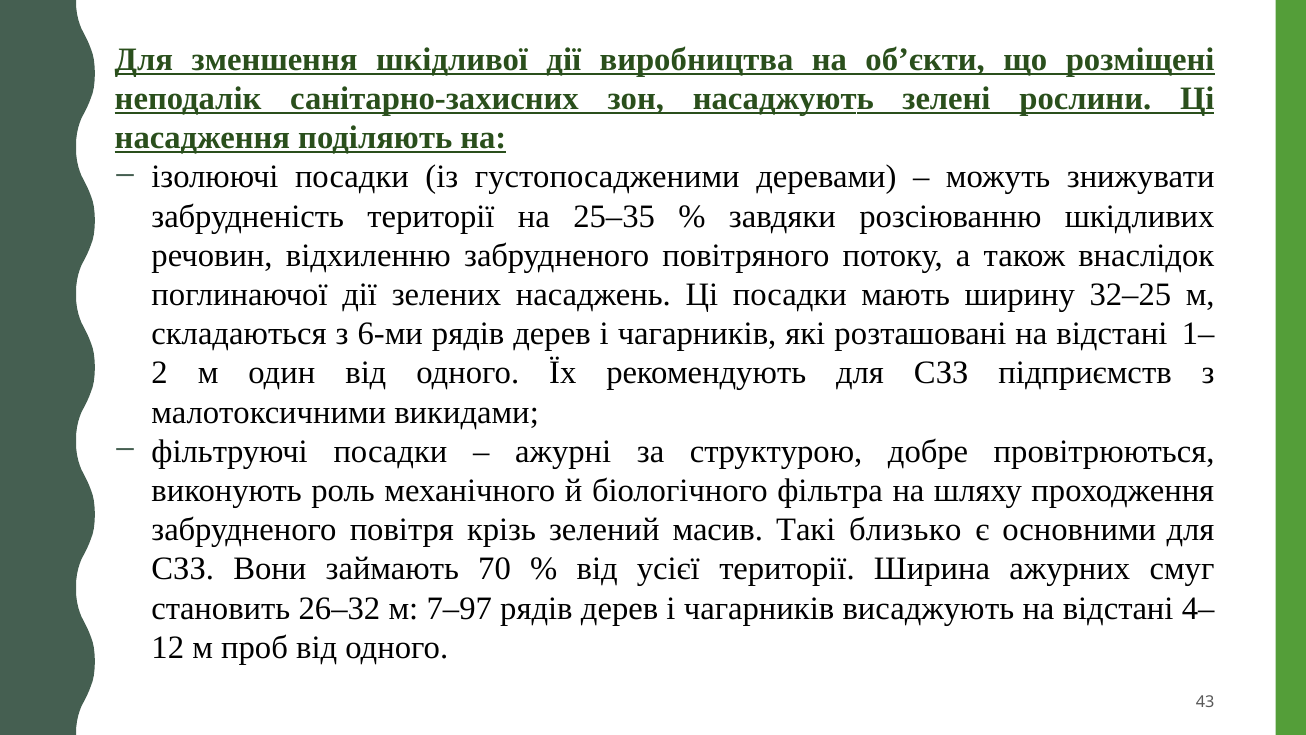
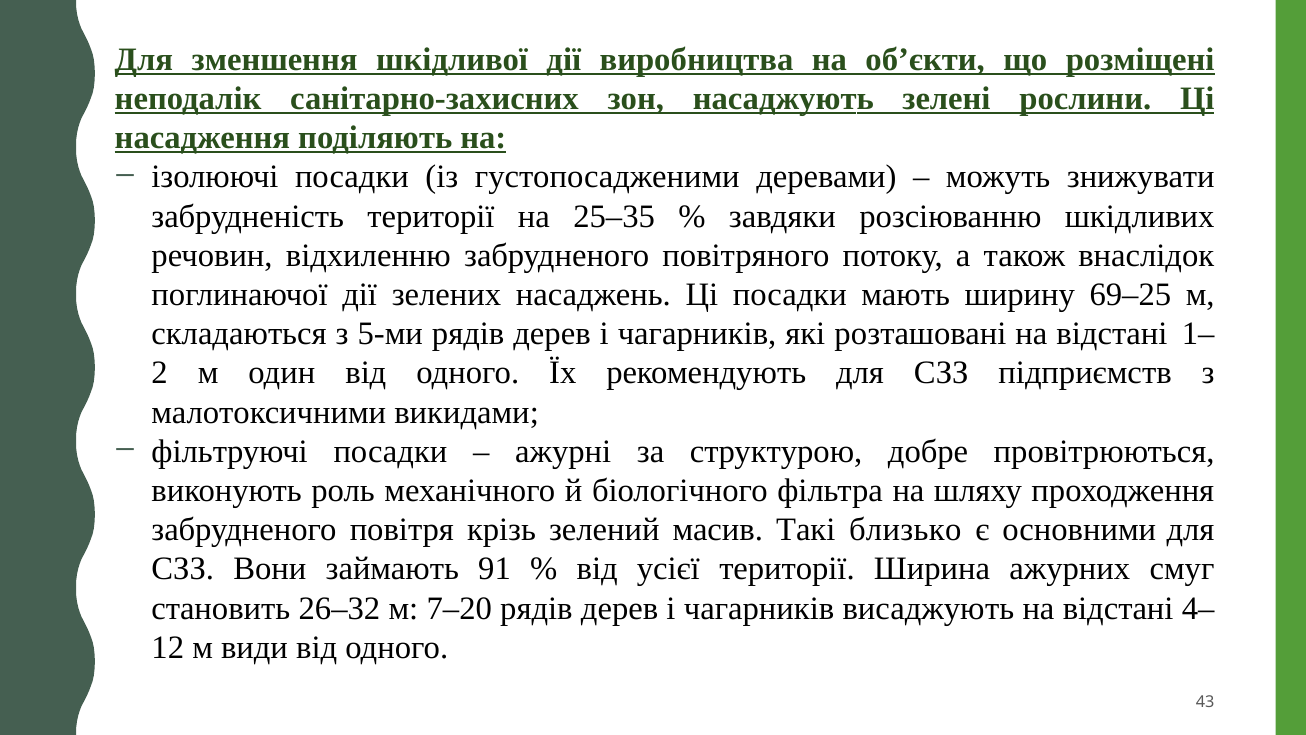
32–25: 32–25 -> 69–25 (1130, 295)
6-ми: 6-ми -> 5-ми (390, 334)
70: 70 -> 91 (495, 569)
7–97: 7–97 -> 7–20 (459, 608)
проб: проб -> види (254, 647)
